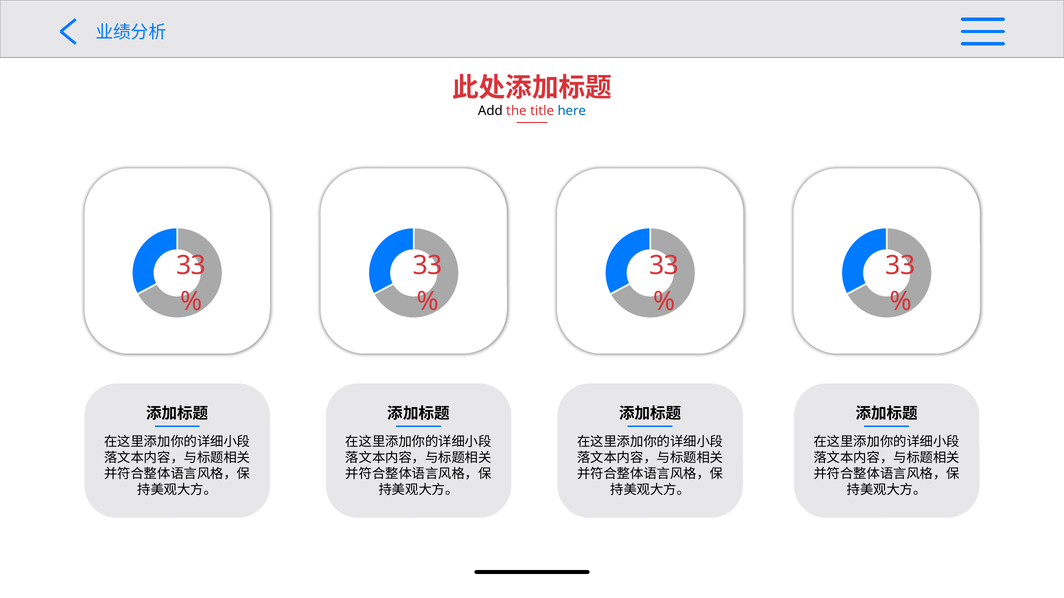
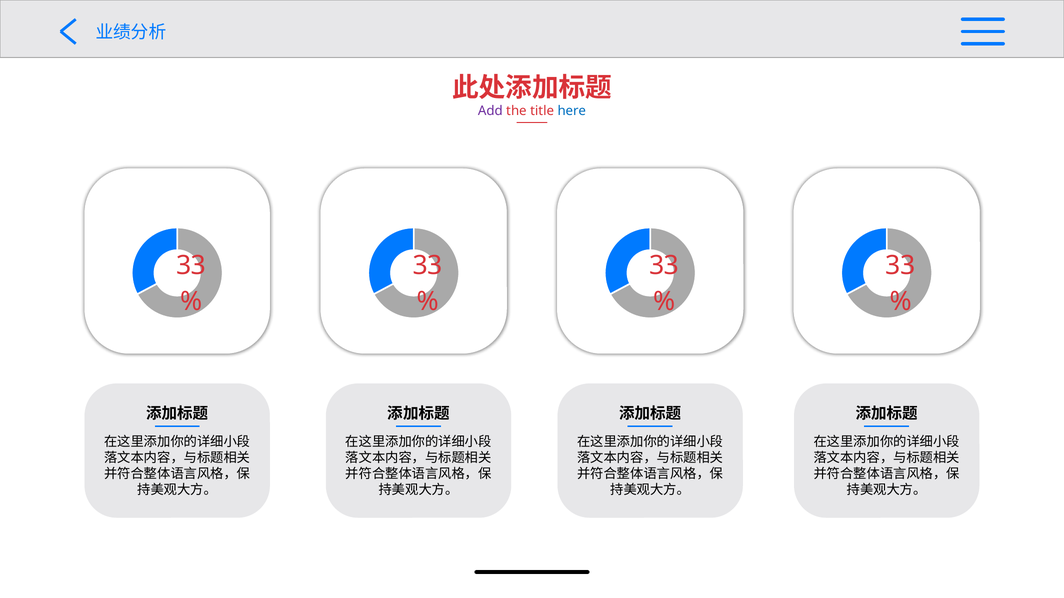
Add colour: black -> purple (490, 111)
